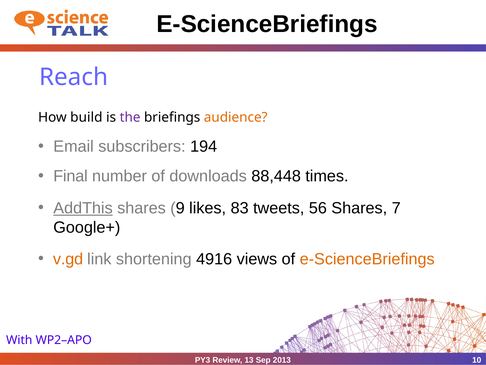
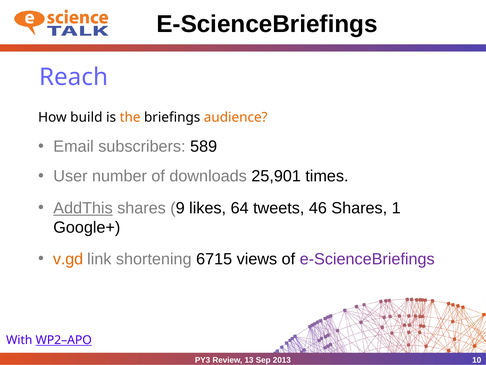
the colour: purple -> orange (130, 117)
194: 194 -> 589 (204, 146)
Final: Final -> User (70, 176)
88,448: 88,448 -> 25,901 (276, 176)
83: 83 -> 64 (240, 208)
56: 56 -> 46 (318, 208)
7: 7 -> 1 (396, 208)
4916: 4916 -> 6715 (214, 259)
e-ScienceBriefings colour: orange -> purple (367, 259)
WP2–APO underline: none -> present (64, 340)
